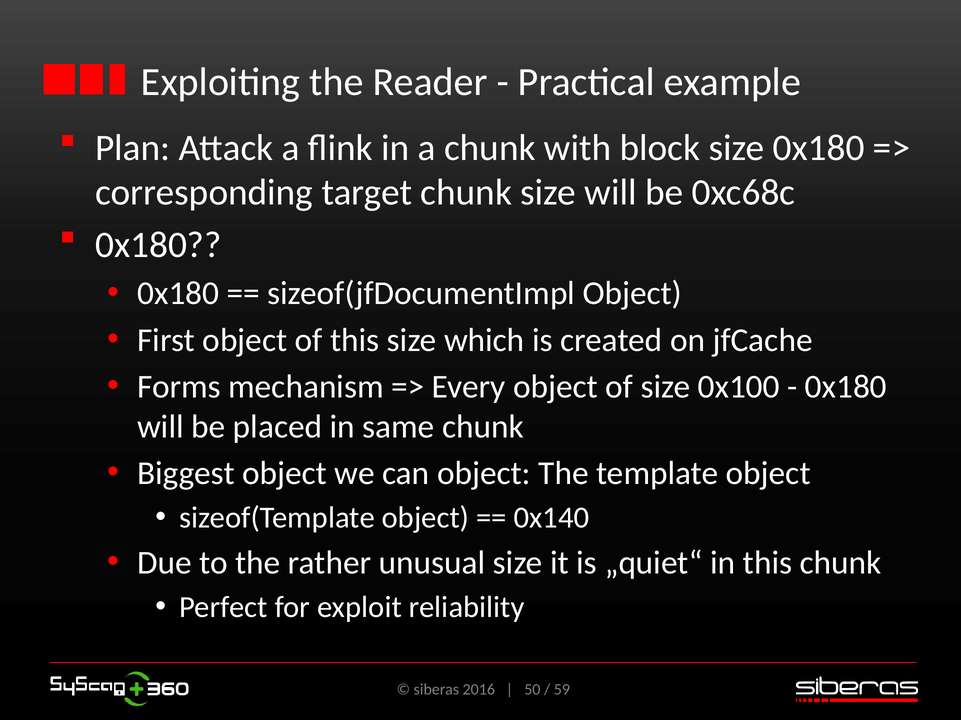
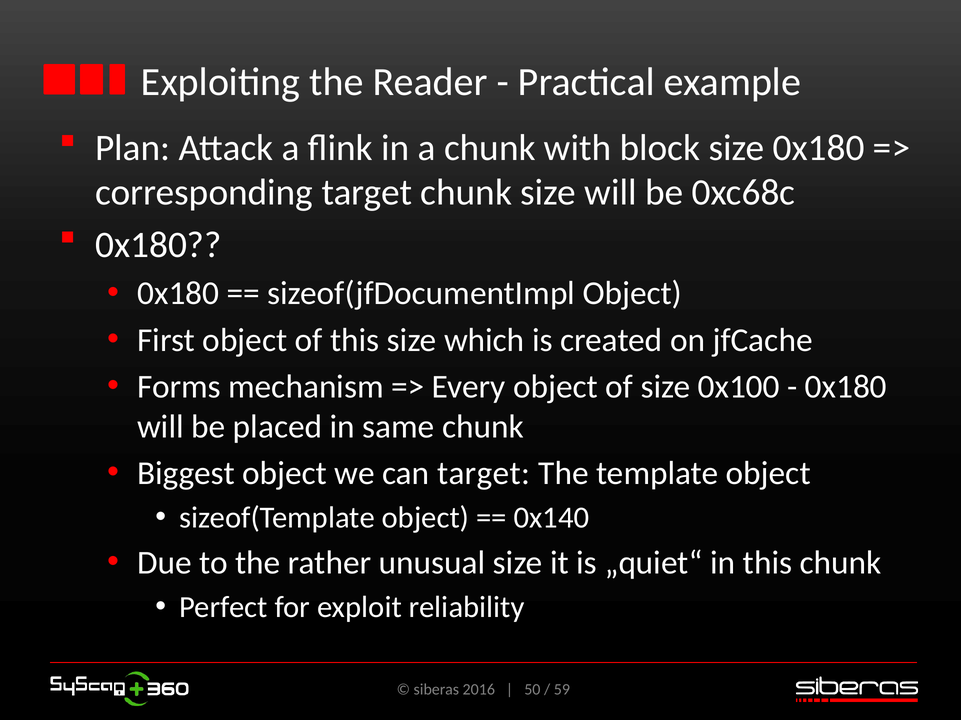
can object: object -> target (484, 474)
